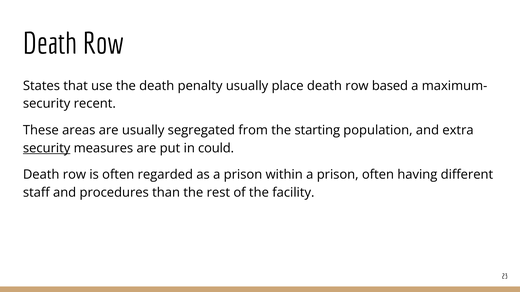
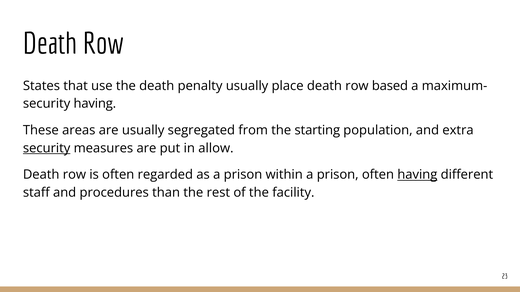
security recent: recent -> having (95, 104)
could: could -> allow (216, 148)
having underline: none -> present (417, 175)
